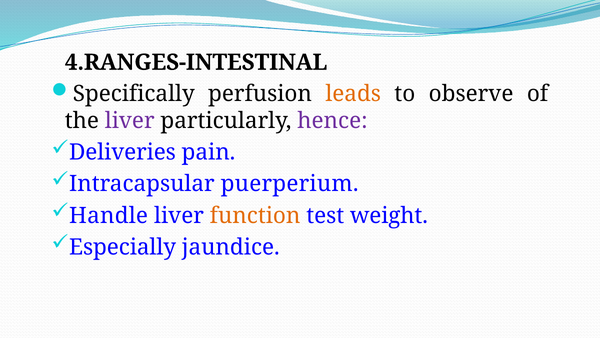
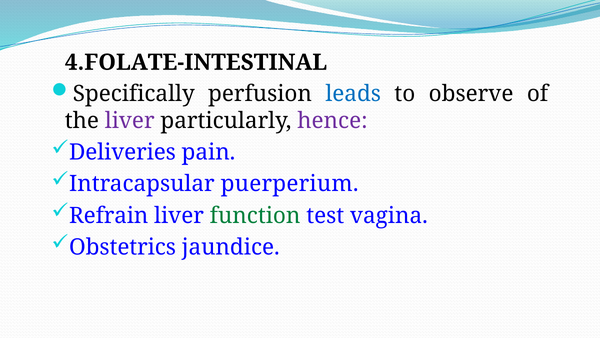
4.RANGES-INTESTINAL: 4.RANGES-INTESTINAL -> 4.FOLATE-INTESTINAL (196, 62)
leads colour: orange -> blue (353, 94)
Handle: Handle -> Refrain (109, 215)
function colour: orange -> green (255, 215)
weight: weight -> vagina (389, 215)
Especially: Especially -> Obstetrics (123, 247)
